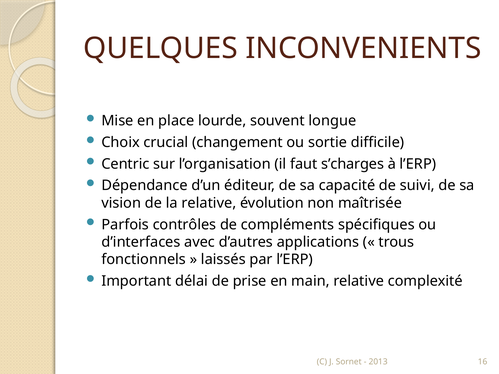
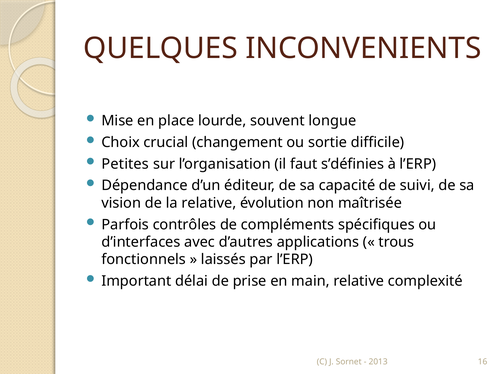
Centric: Centric -> Petites (125, 164)
s’charges: s’charges -> s’définies (353, 164)
